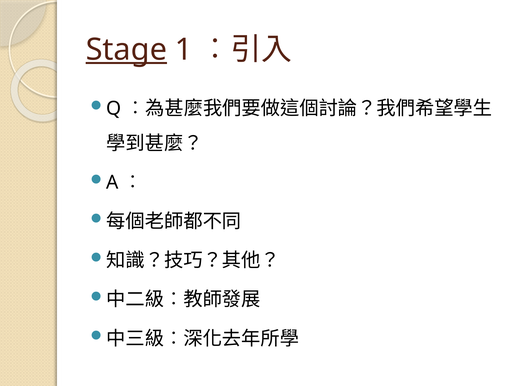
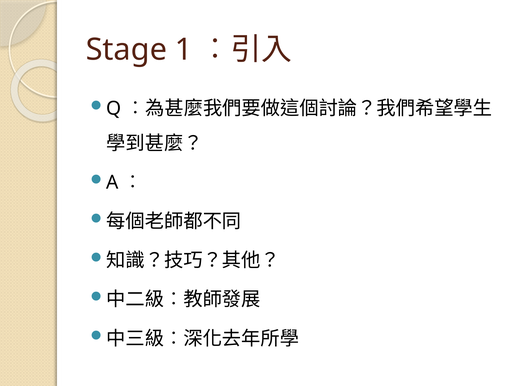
Stage underline: present -> none (126, 50)
